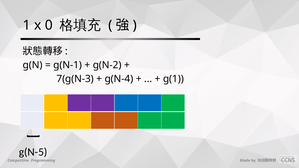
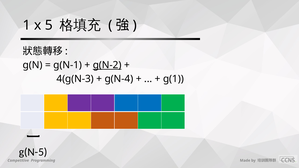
0: 0 -> 5 (49, 25)
g(N-2 underline: none -> present (107, 65)
7(g(N-3: 7(g(N-3 -> 4(g(N-3 (75, 79)
